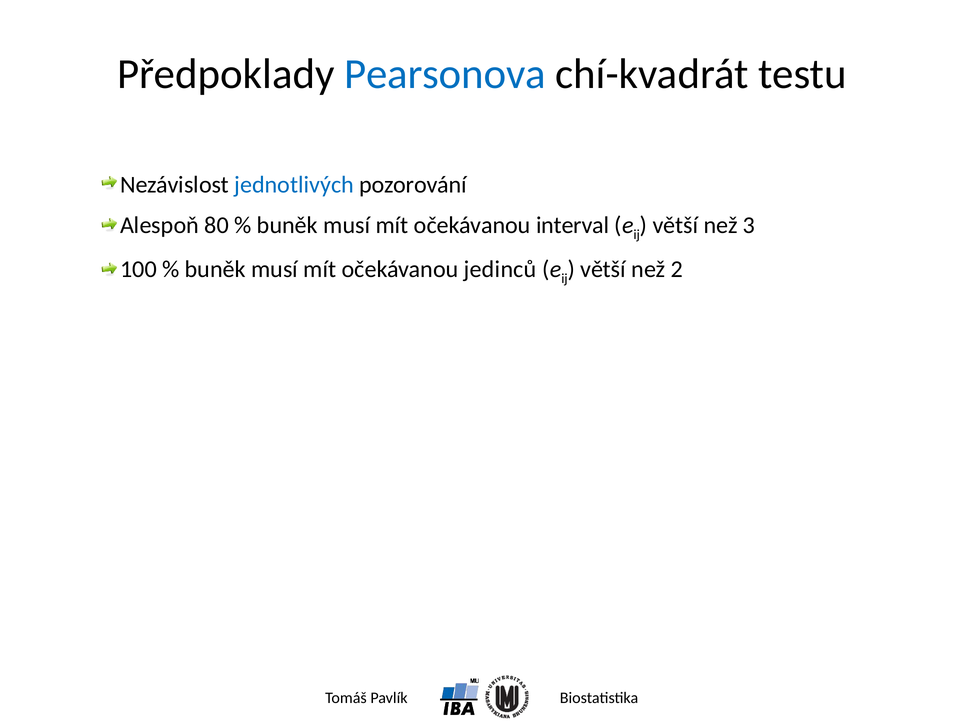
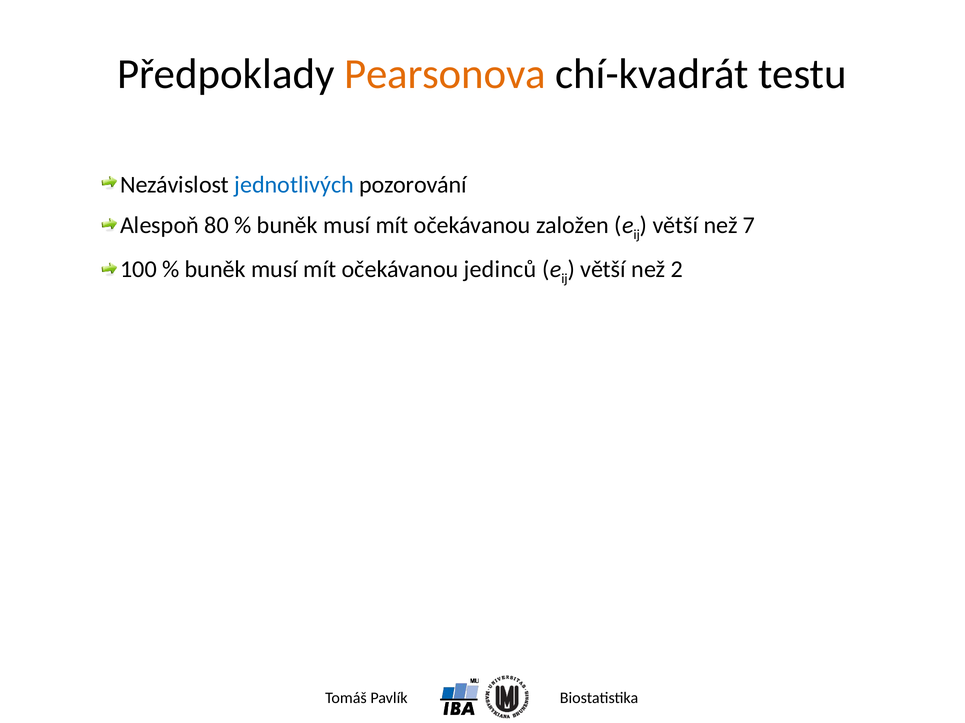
Pearsonova colour: blue -> orange (445, 74)
interval: interval -> založen (572, 225)
3: 3 -> 7 (749, 225)
